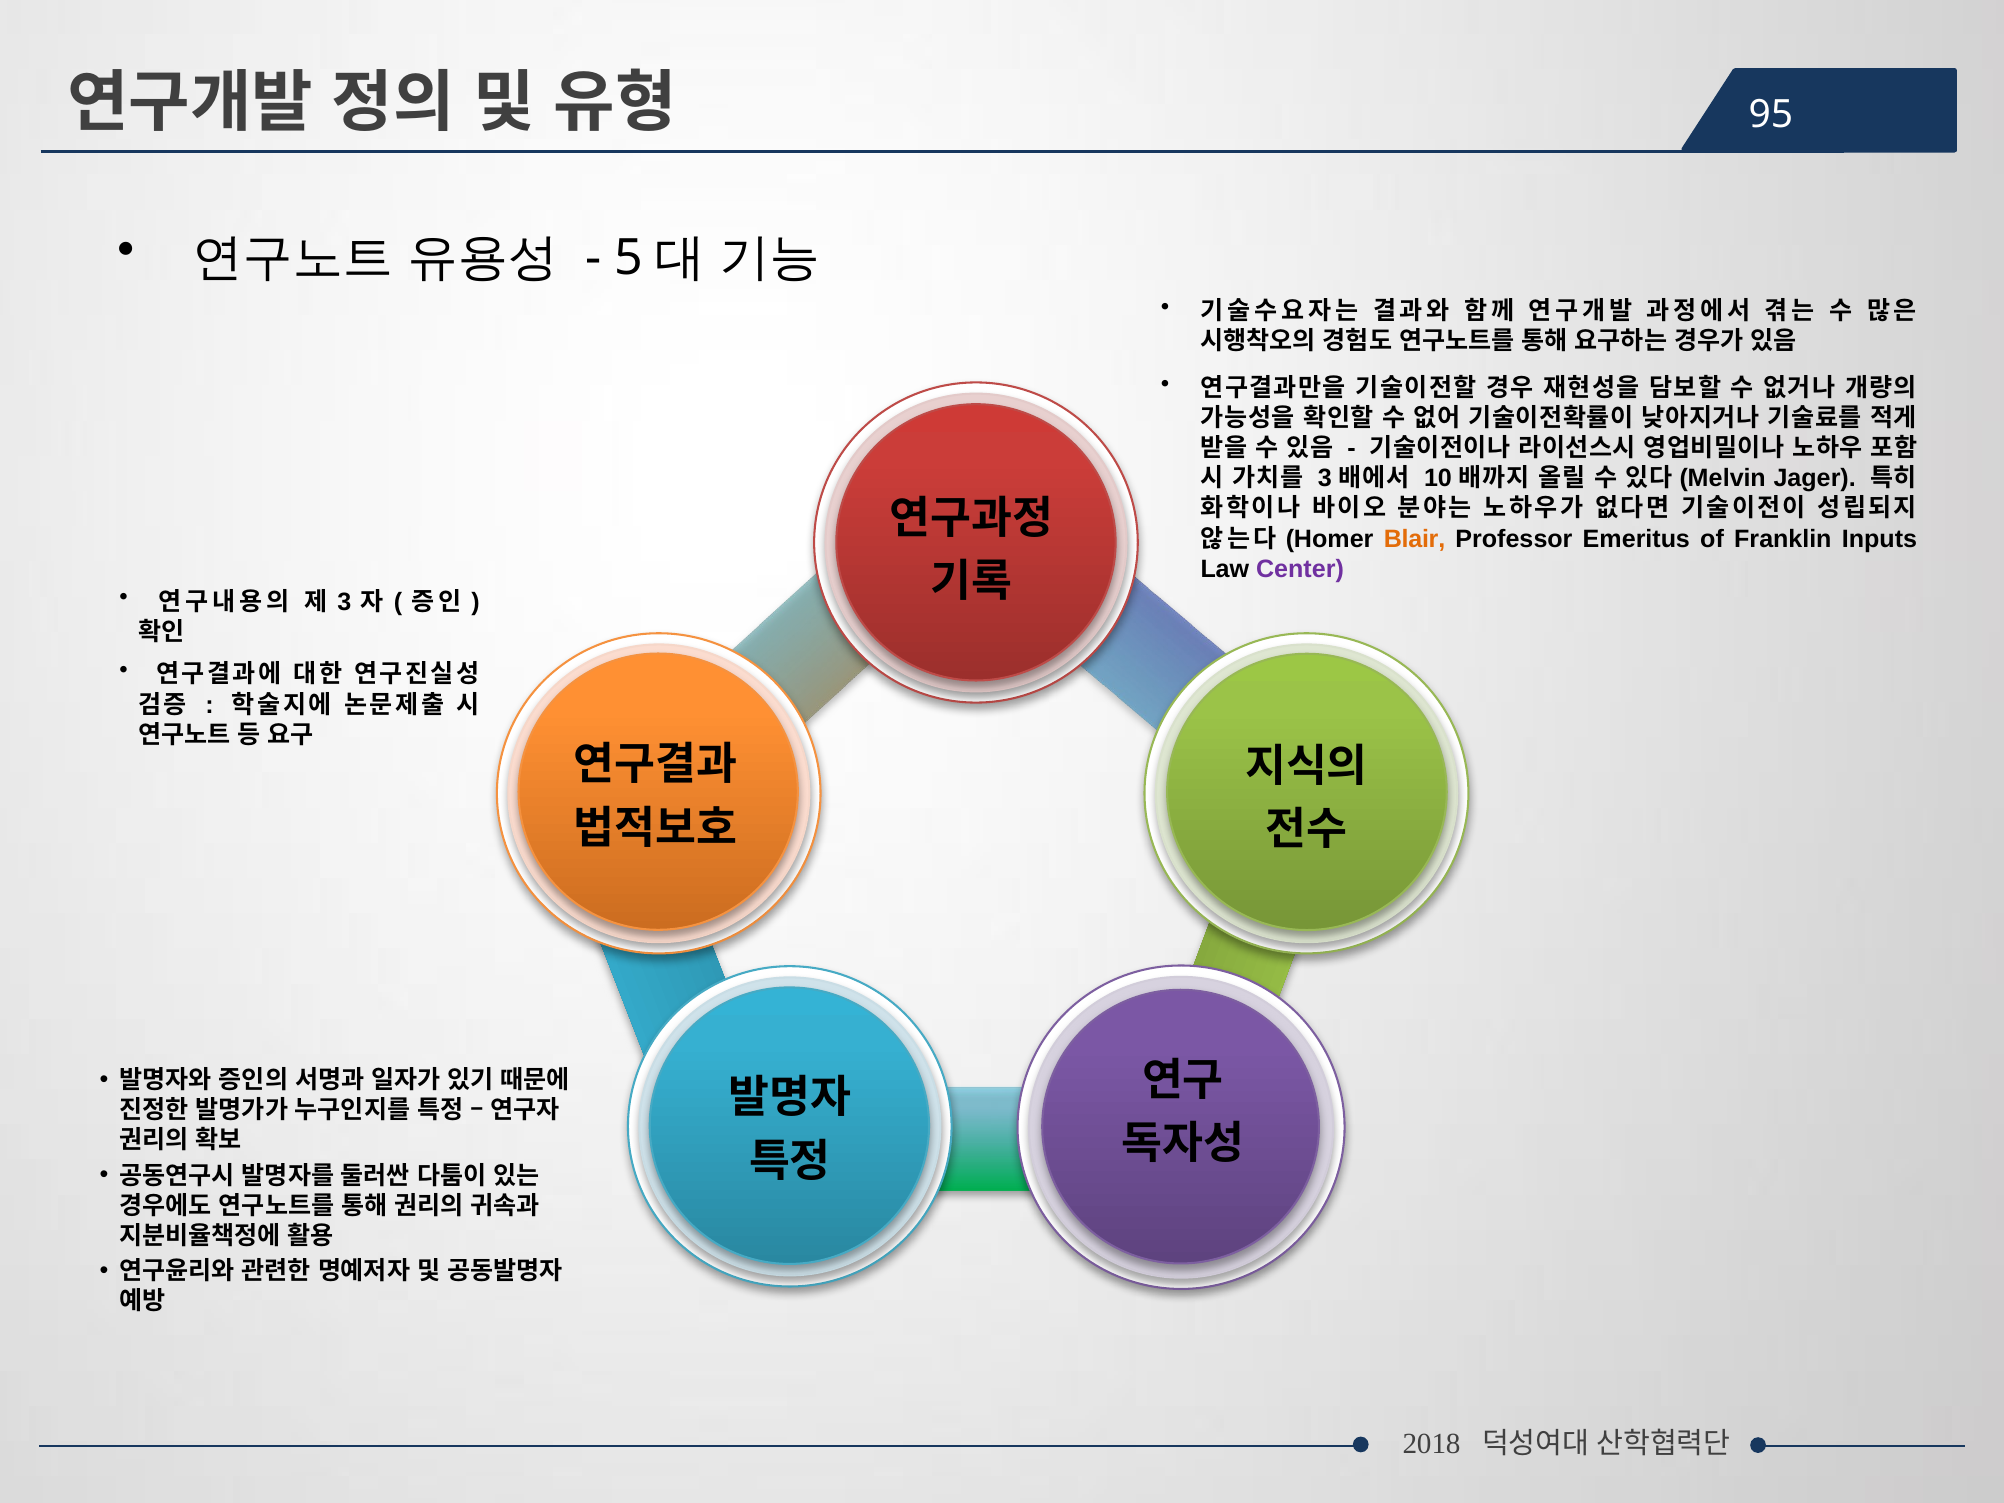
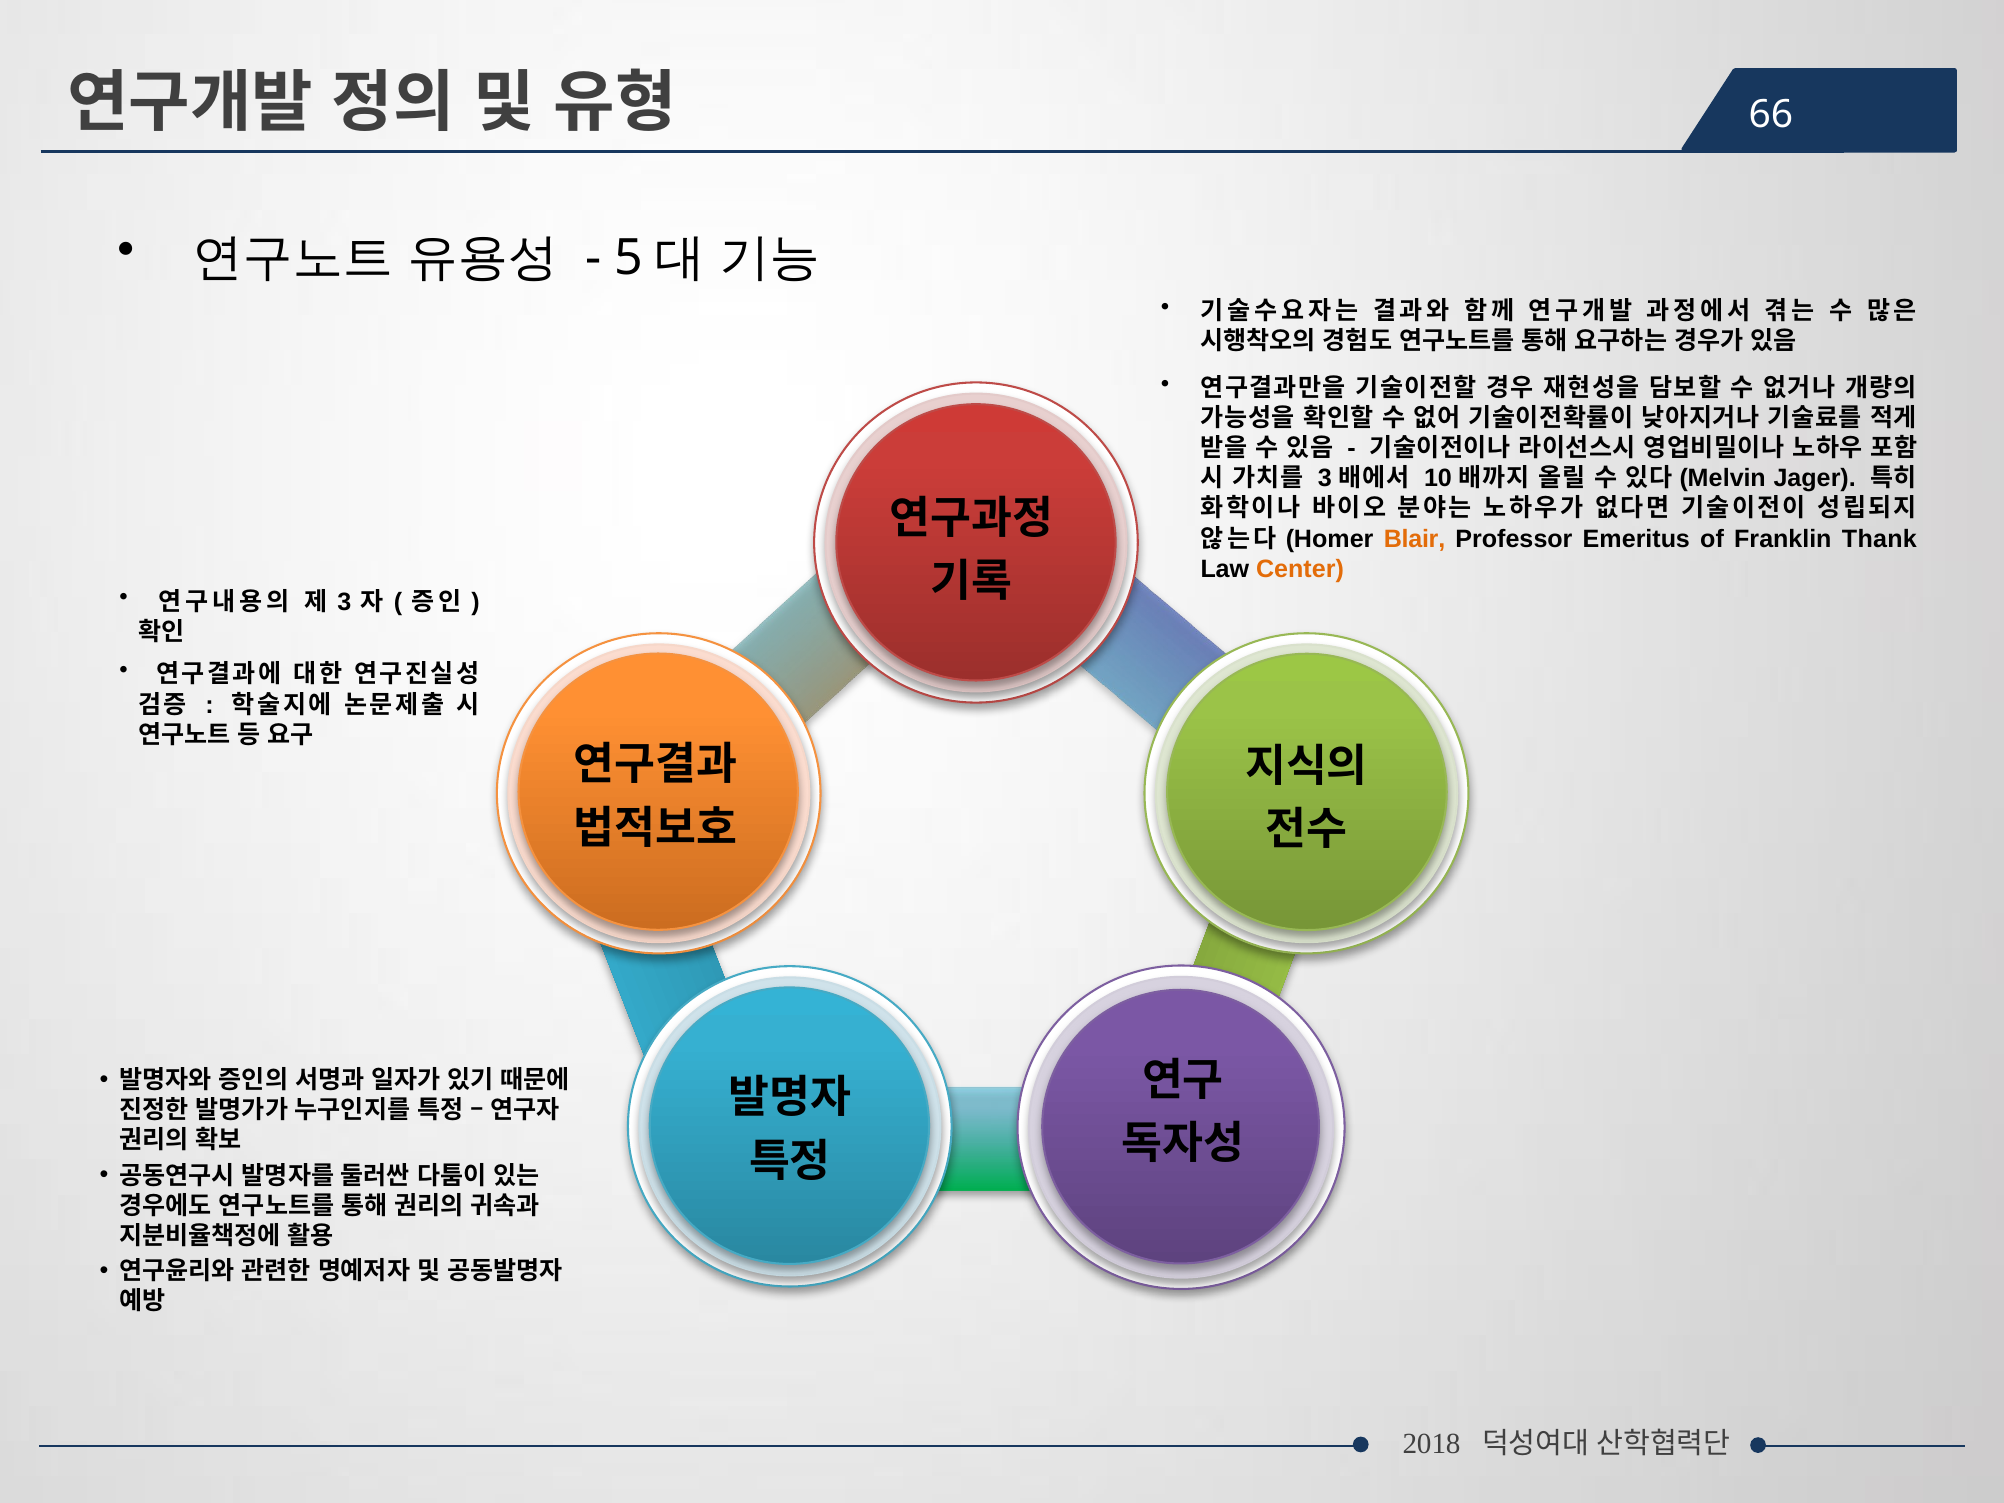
95: 95 -> 66 (1771, 114)
Inputs: Inputs -> Thank (1879, 539)
Center colour: purple -> orange (1300, 569)
